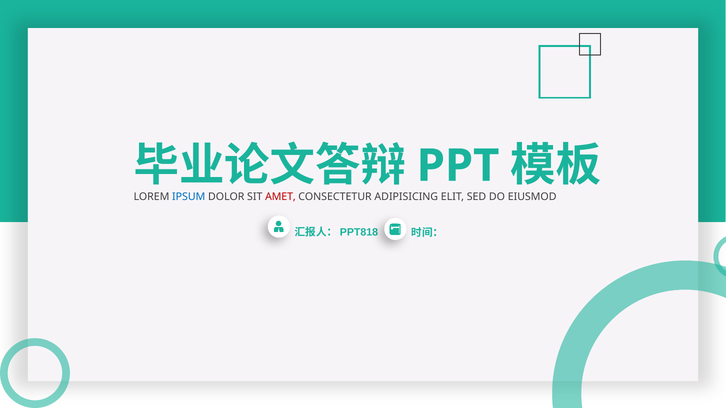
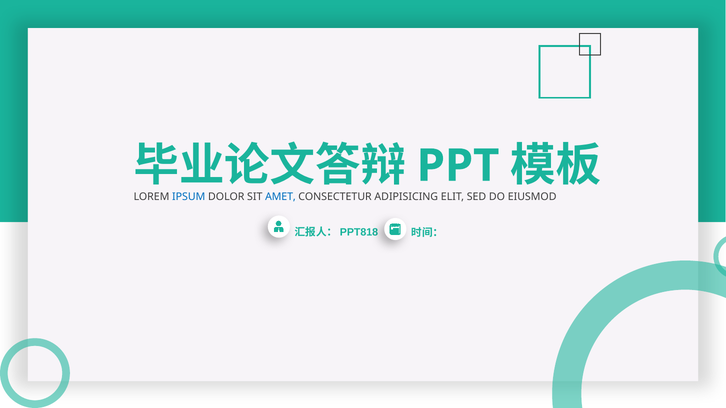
AMET colour: red -> blue (280, 197)
